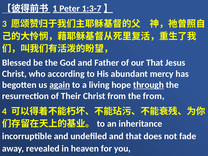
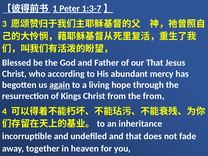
through underline: present -> none (148, 85)
Their: Their -> Kings (71, 96)
revealed: revealed -> together (43, 149)
